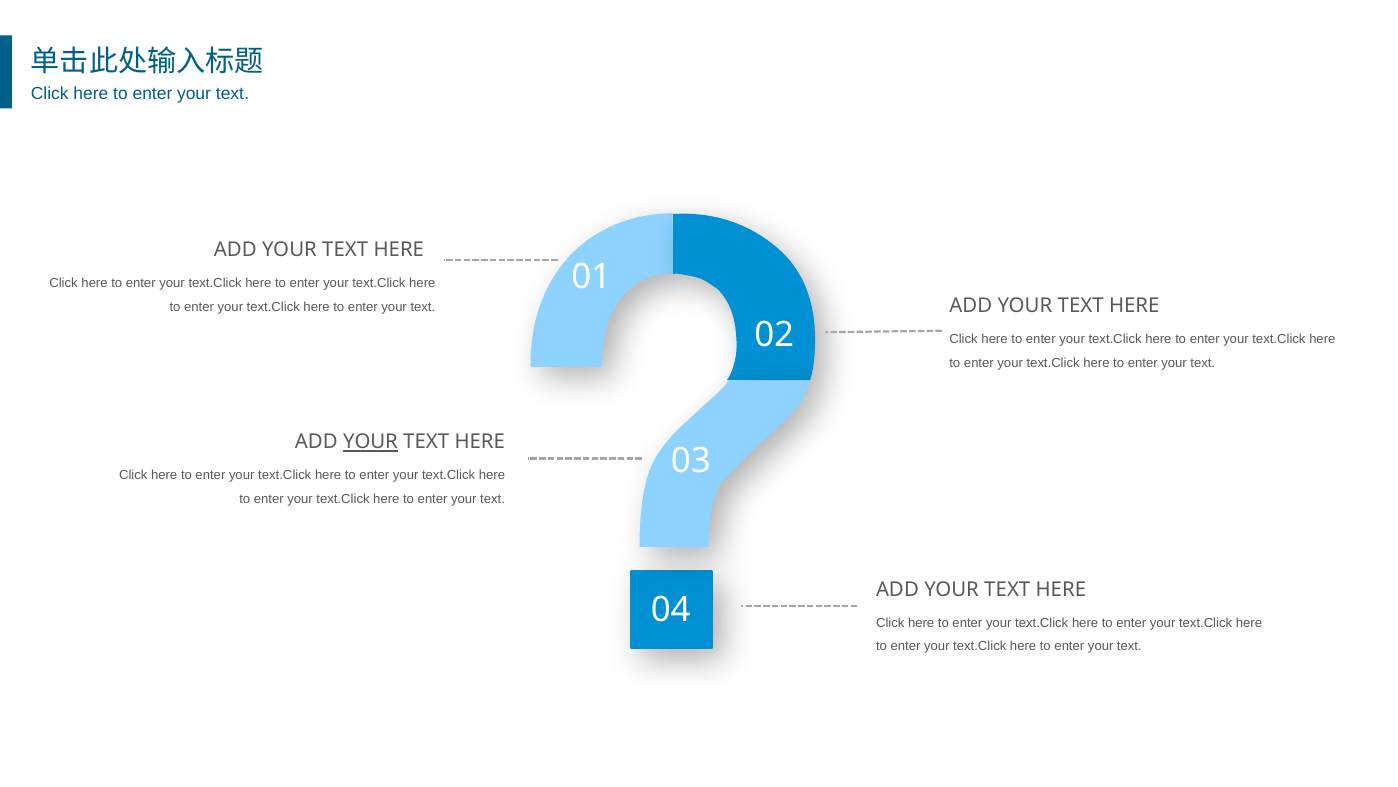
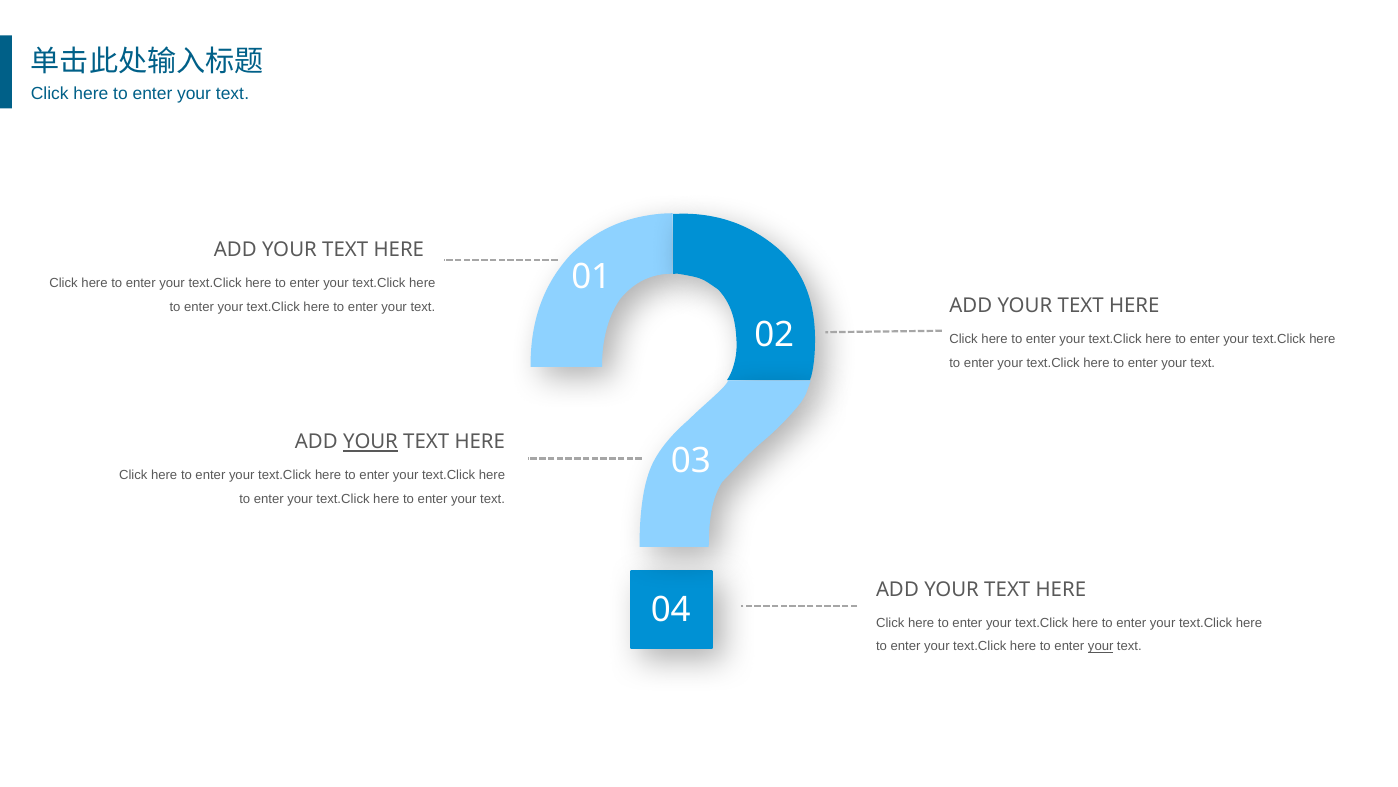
your underline: none -> present (1101, 646)
